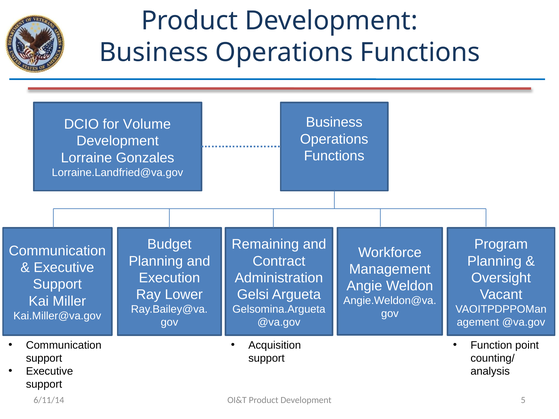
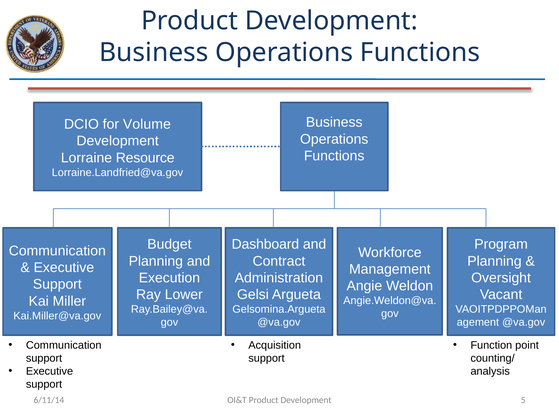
Gonzales: Gonzales -> Resource (145, 158)
Remaining: Remaining -> Dashboard (265, 244)
